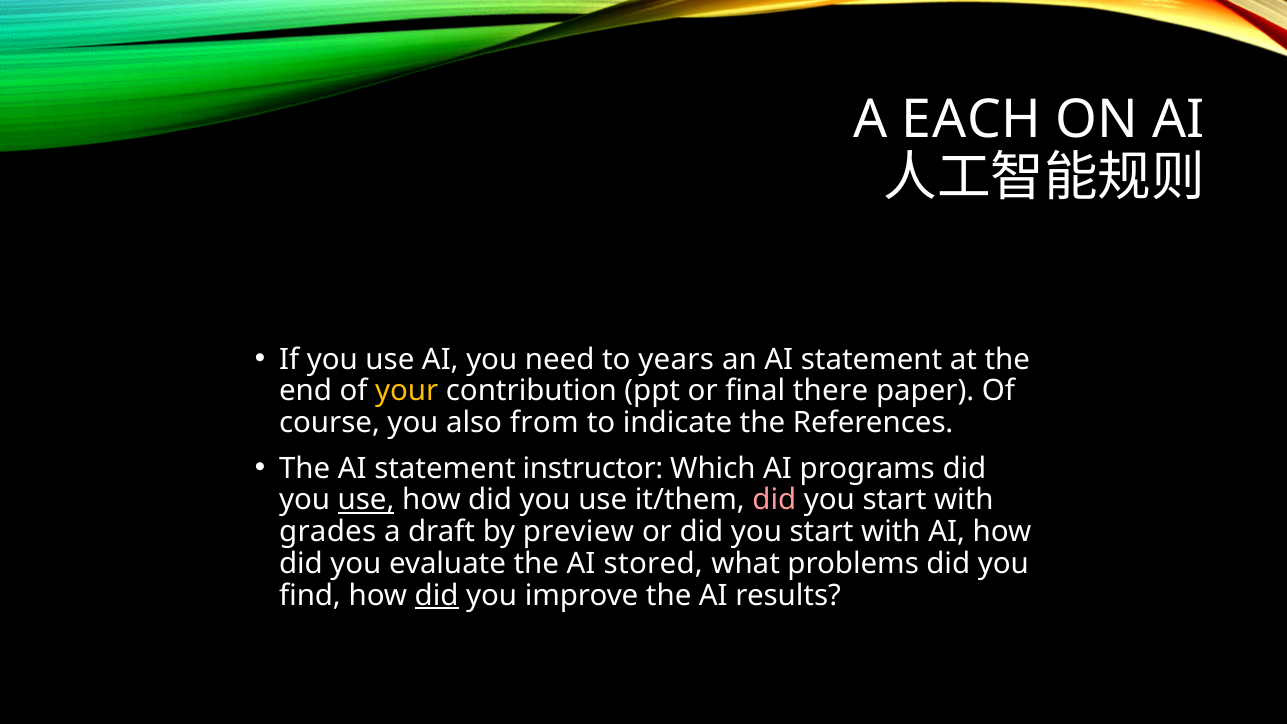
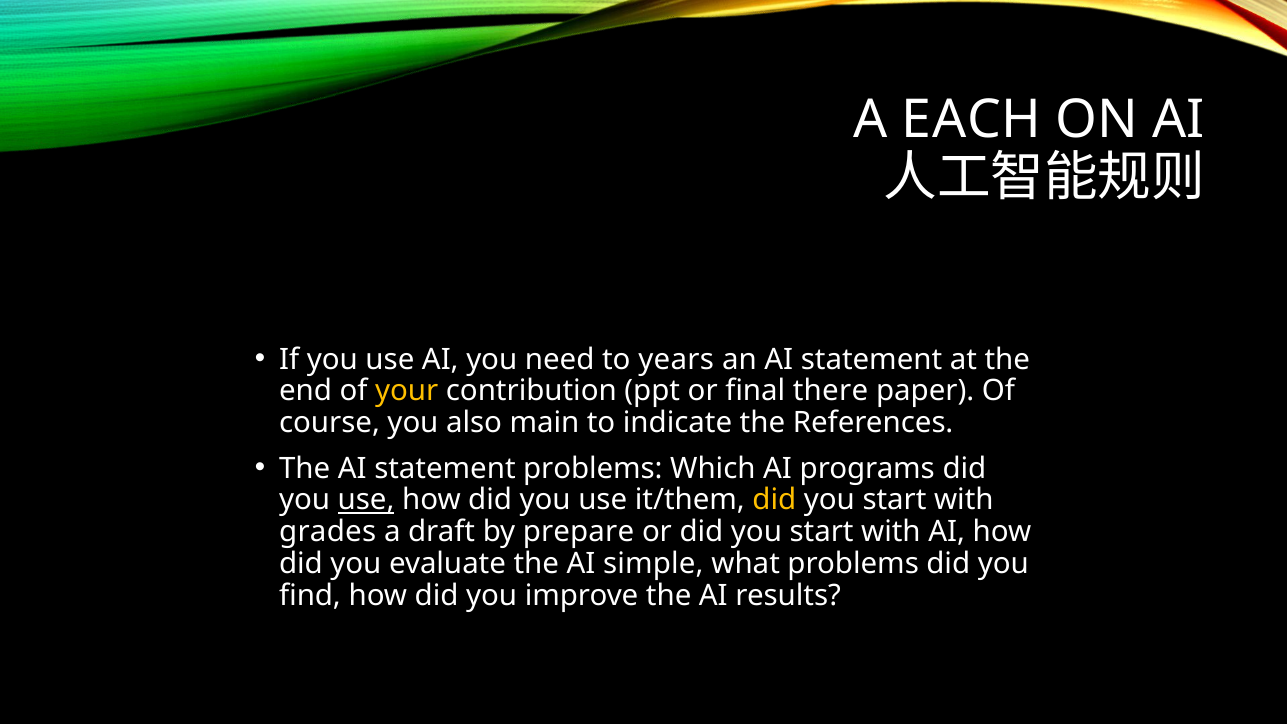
from: from -> main (545, 423)
statement instructor: instructor -> problems (593, 468)
did colour: pink -> yellow (774, 500)
preview: preview -> prepare (578, 532)
stored: stored -> simple (653, 564)
did underline: present -> none (437, 596)
